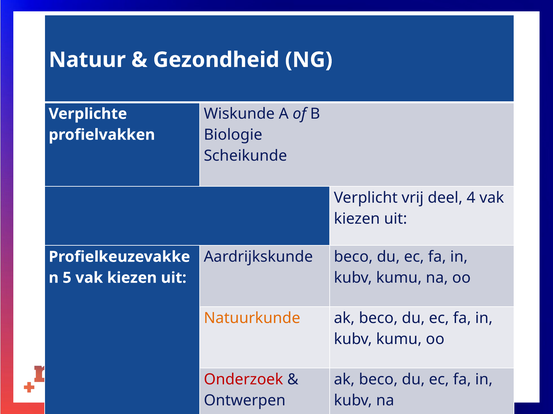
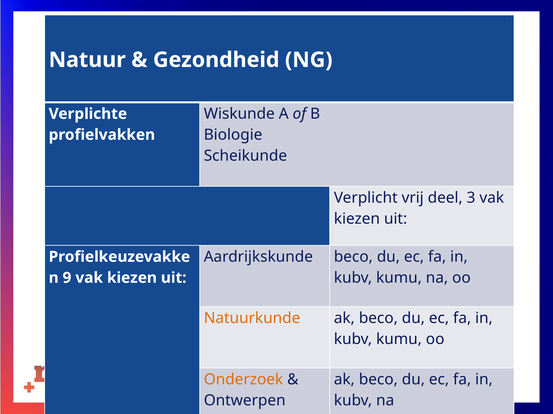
4: 4 -> 3 (471, 198)
5: 5 -> 9 (67, 278)
Onderzoek colour: red -> orange (243, 380)
